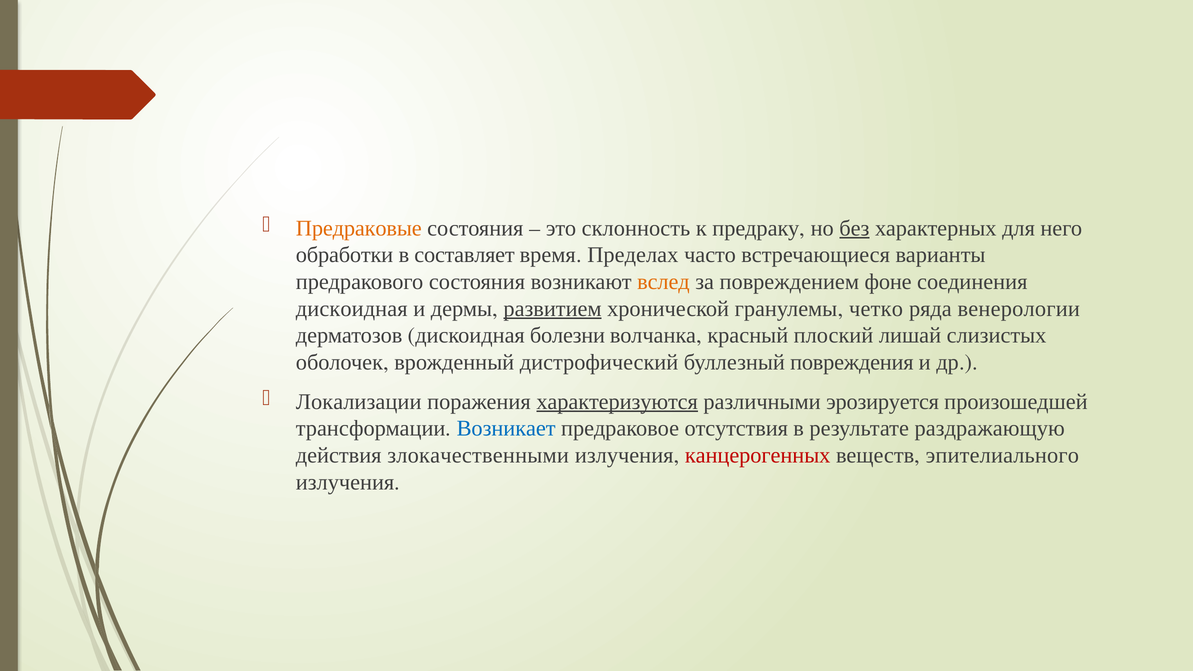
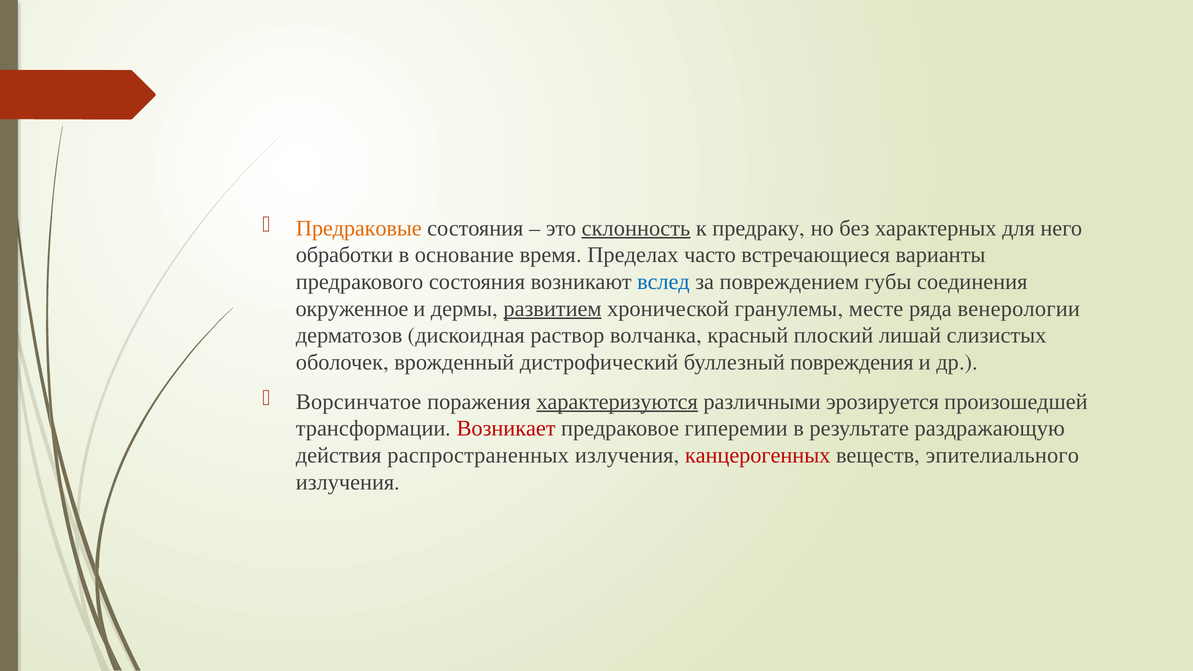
склонность underline: none -> present (636, 228)
без underline: present -> none (854, 228)
составляет: составляет -> основание (464, 255)
вслед colour: orange -> blue (663, 282)
фоне: фоне -> губы (888, 282)
дискоидная: дискоидная -> окруженное (352, 309)
четко: четко -> месте (876, 309)
болезни: болезни -> раствор (567, 336)
Локализации: Локализации -> Ворсинчатое (359, 402)
Возникает colour: blue -> red (506, 429)
отсутствия: отсутствия -> гиперемии (736, 429)
злокачественными: злокачественными -> распространенных (478, 455)
